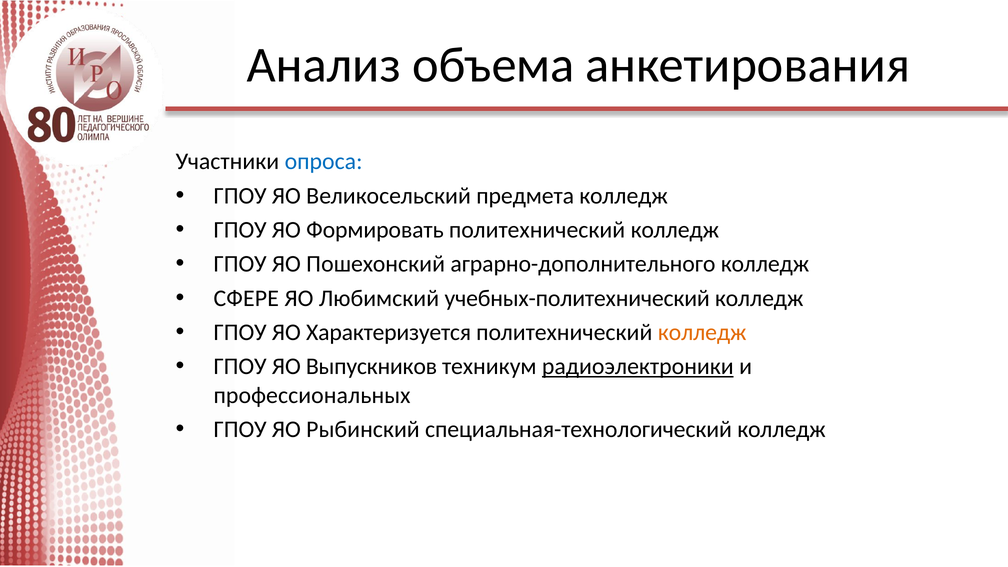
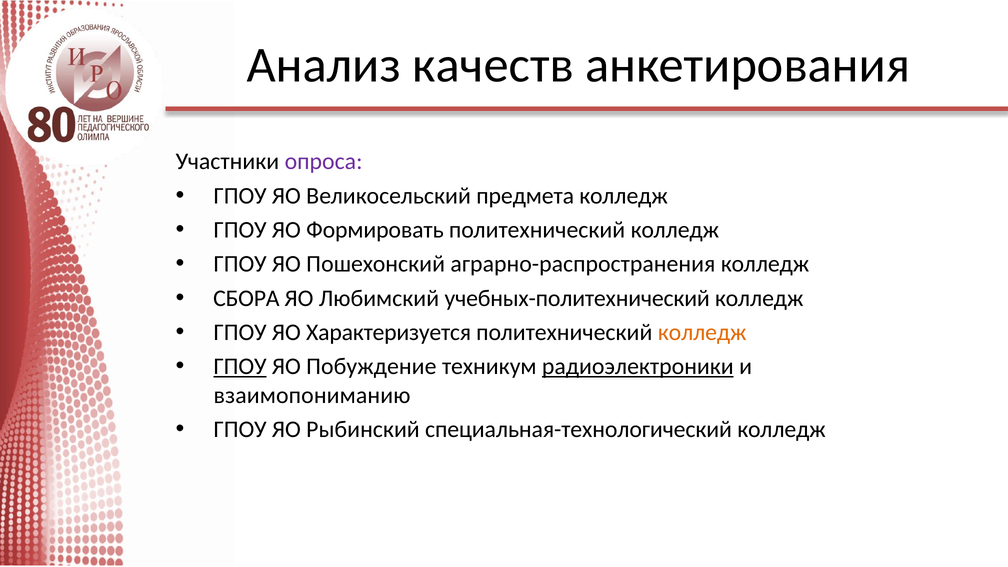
объема: объема -> качеств (493, 65)
опроса colour: blue -> purple (324, 162)
аграрно-дополнительного: аграрно-дополнительного -> аграрно-распространения (583, 264)
СФЕРЕ: СФЕРЕ -> СБОРА (246, 298)
ГПОУ underline: none -> present (240, 367)
Выпускников: Выпускников -> Побуждение (371, 367)
профессиональных: профессиональных -> взаимопониманию (312, 395)
